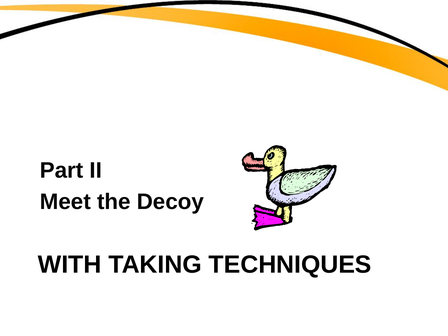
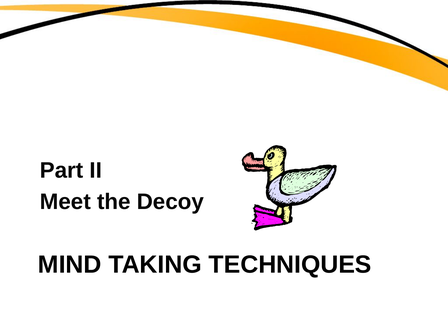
WITH: WITH -> MIND (70, 265)
